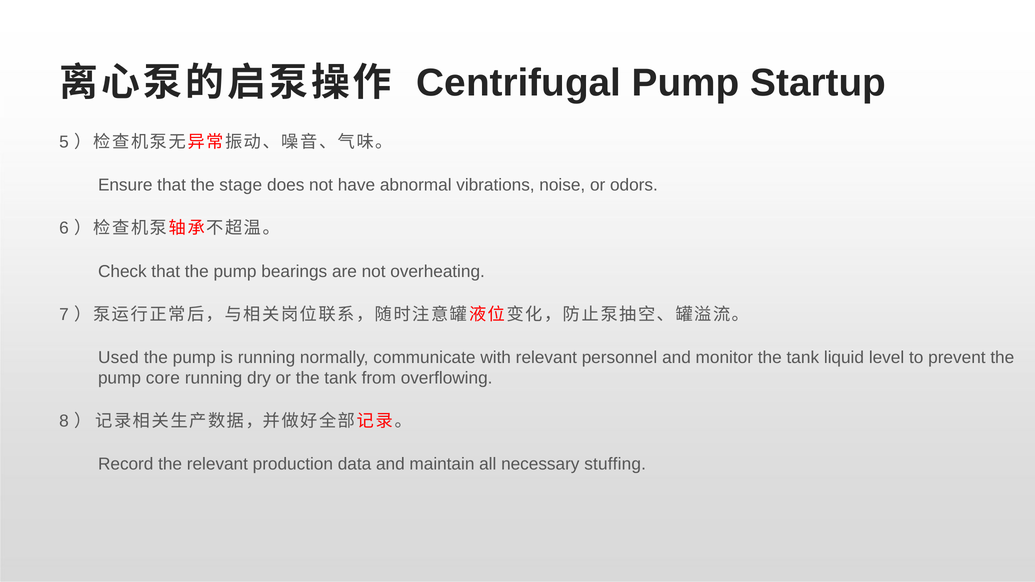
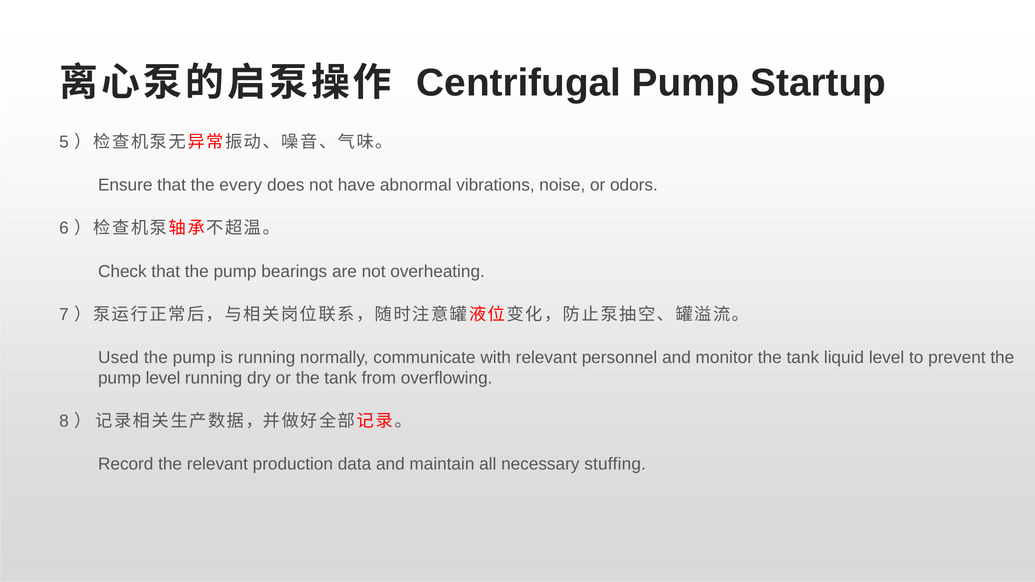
stage: stage -> every (241, 185)
pump core: core -> level (163, 378)
